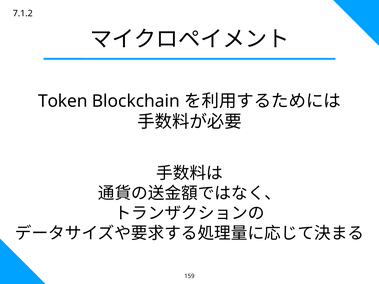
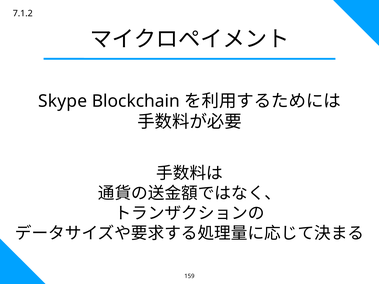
Token: Token -> Skype (63, 101)
